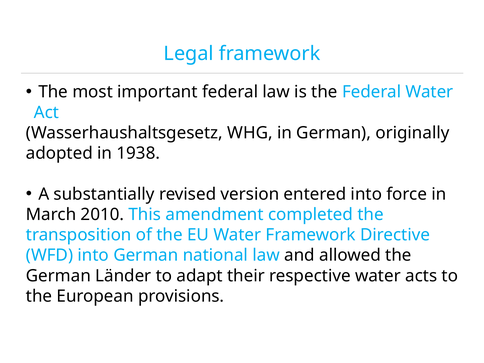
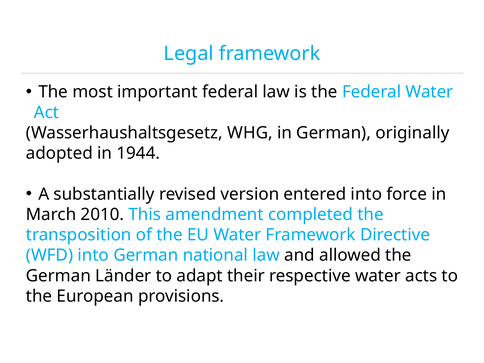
1938: 1938 -> 1944 (138, 153)
